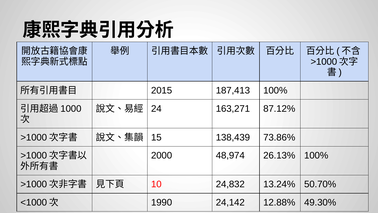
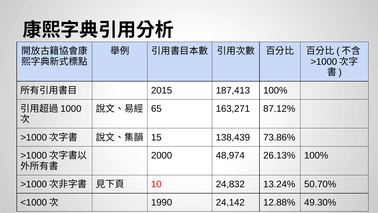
24: 24 -> 65 (156, 108)
